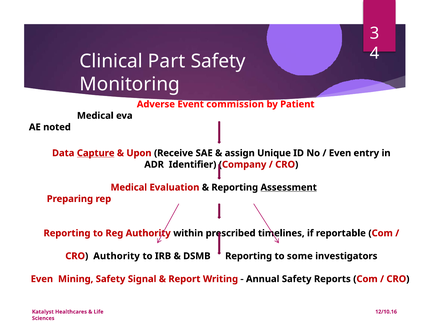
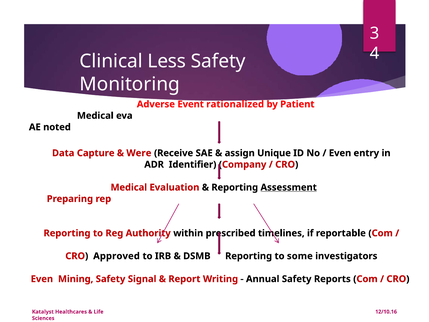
Part: Part -> Less (167, 61)
commission: commission -> rationalized (235, 104)
Capture underline: present -> none (96, 153)
Upon: Upon -> Were (139, 153)
CRO Authority: Authority -> Approved (117, 256)
